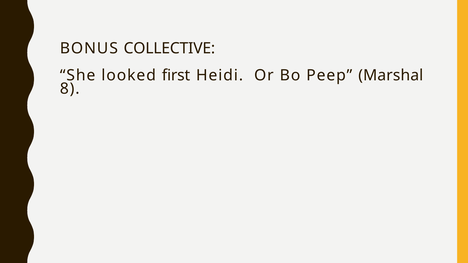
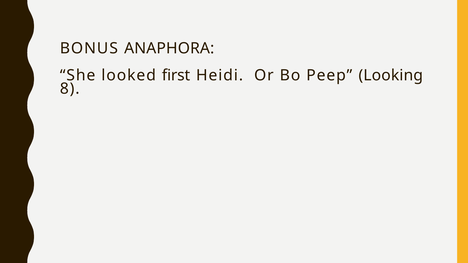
COLLECTIVE: COLLECTIVE -> ANAPHORA (169, 48)
Marshal: Marshal -> Looking (391, 75)
